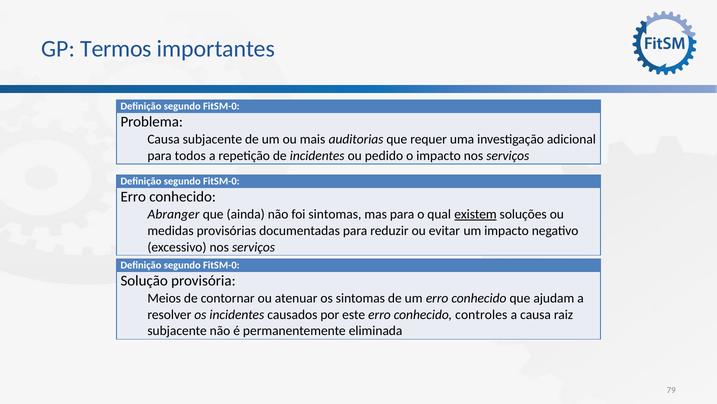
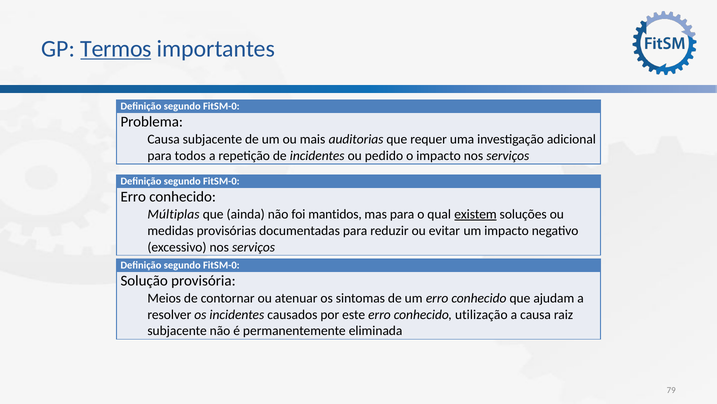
Termos underline: none -> present (116, 49)
Abranger: Abranger -> Múltiplas (174, 214)
foi sintomas: sintomas -> mantidos (335, 214)
controles: controles -> utilização (481, 314)
